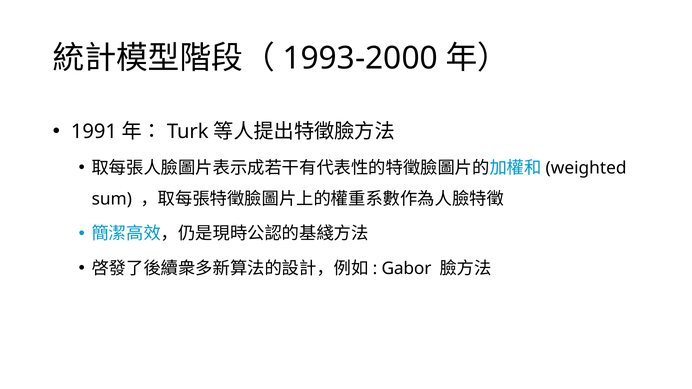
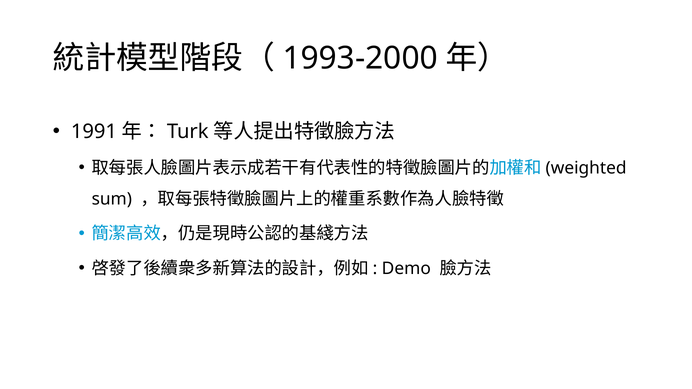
Gabor: Gabor -> Demo (406, 269)
